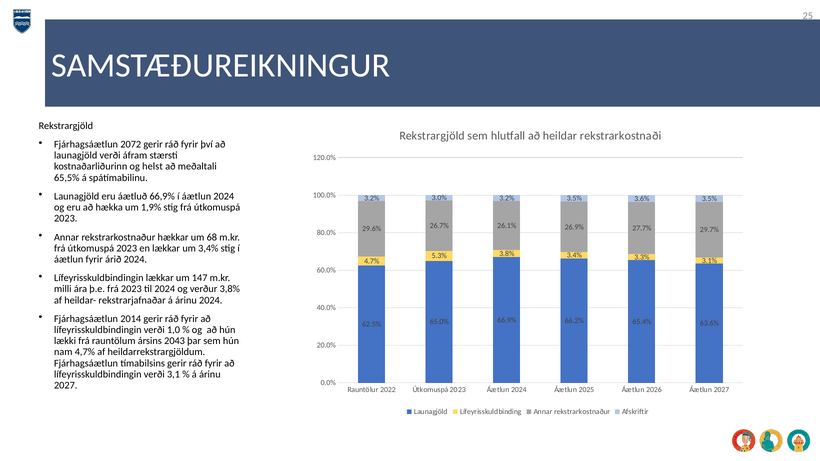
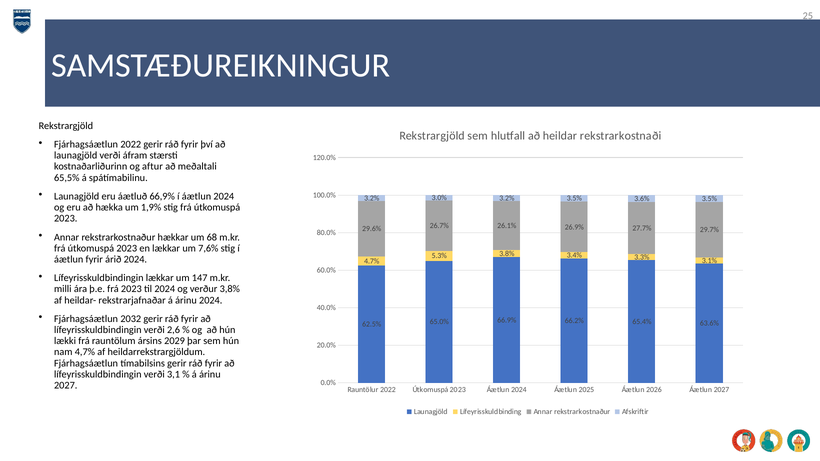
Fjárhagsáætlun 2072: 2072 -> 2022 (131, 145)
helst: helst -> aftur (152, 167)
3,4%: 3,4% -> 7,6% (208, 248)
2014: 2014 -> 2032 (131, 319)
1,0: 1,0 -> 2,6 (173, 330)
2043: 2043 -> 2029 (175, 341)
